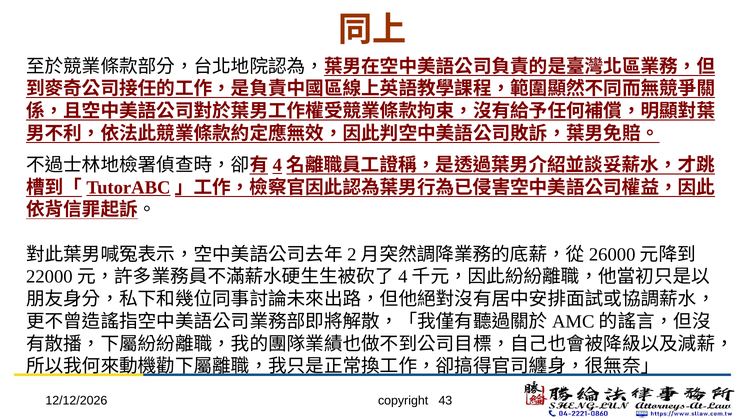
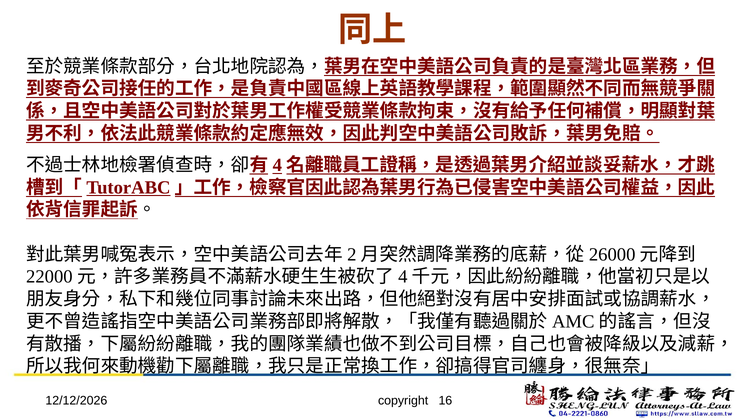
43: 43 -> 16 (445, 401)
